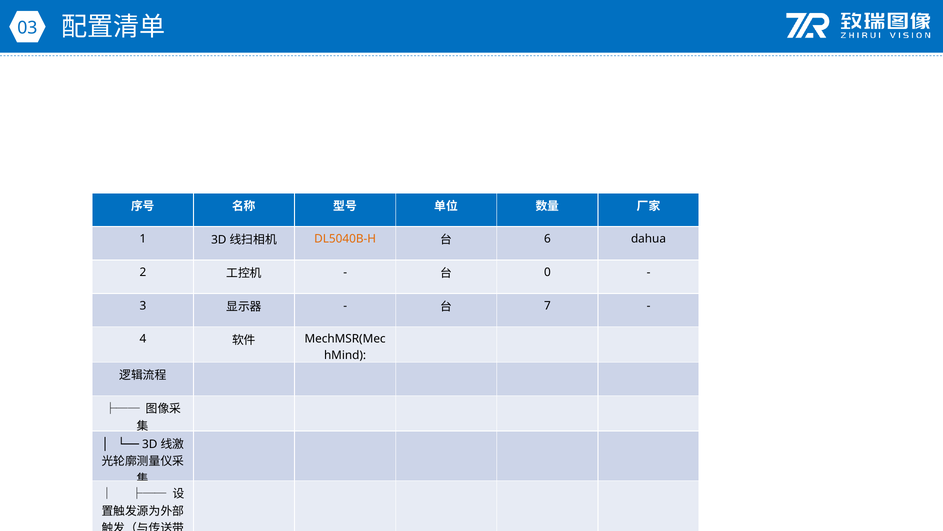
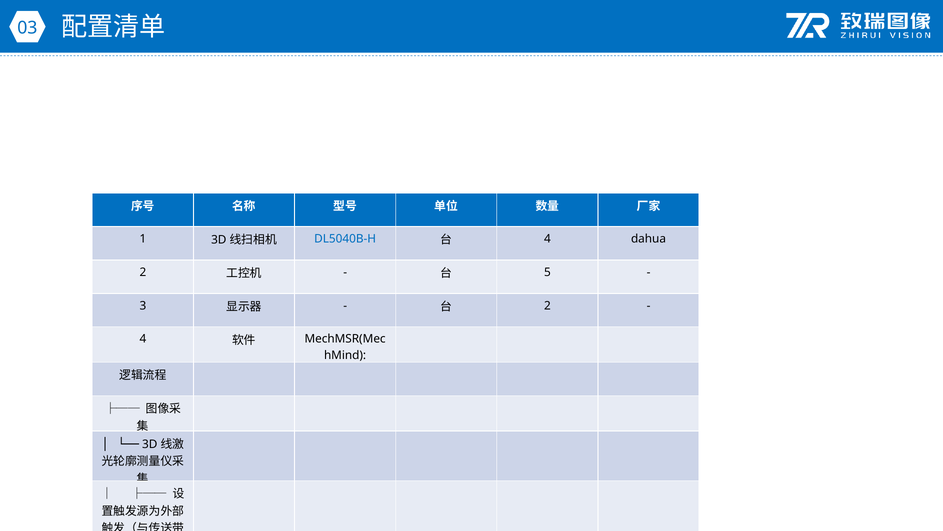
DL5040B-H colour: orange -> blue (345, 238)
6: 6 -> 4 (547, 238)
0: 0 -> 5 (547, 272)
7: 7 -> 2 (547, 305)
